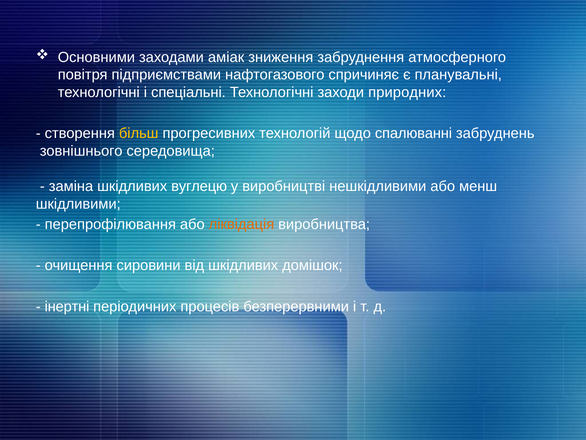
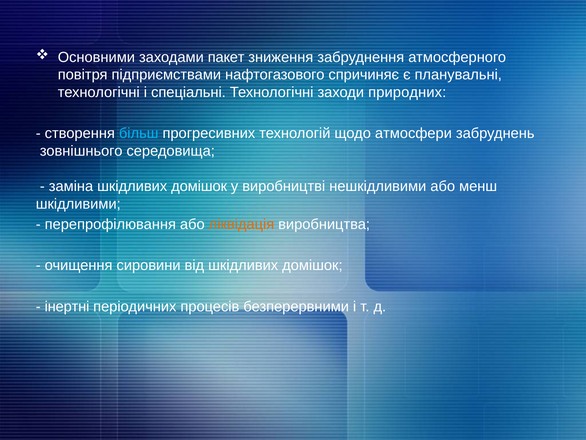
аміак: аміак -> пакет (226, 57)
більш colour: yellow -> light blue (139, 133)
спалюванні: спалюванні -> атмосфери (413, 133)
заміна шкідливих вуглецю: вуглецю -> домішок (199, 186)
